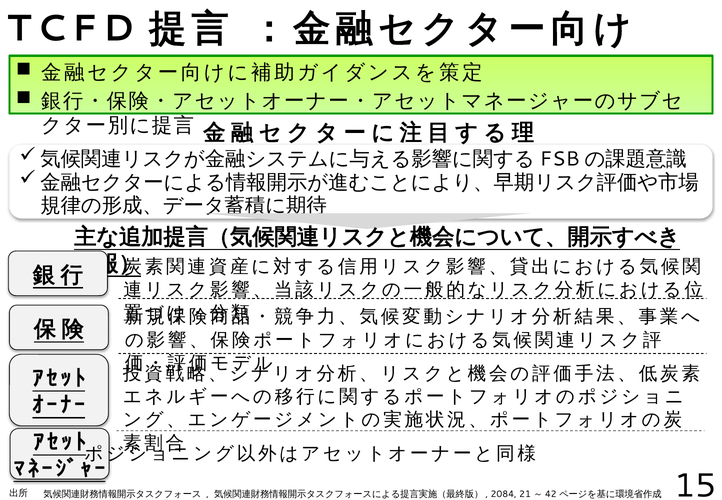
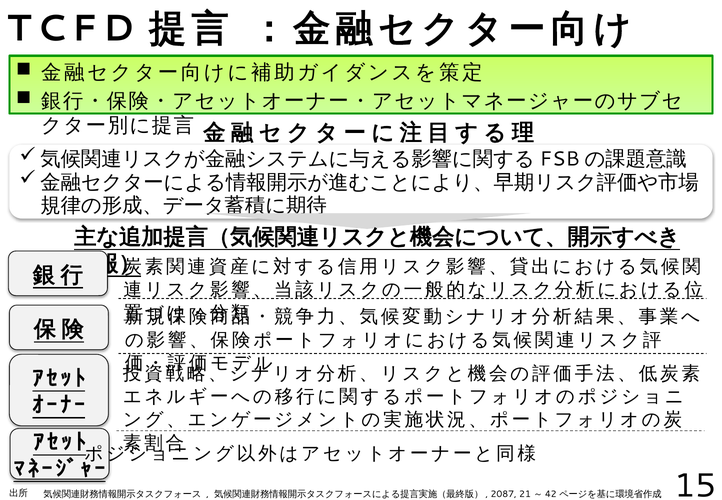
2084: 2084 -> 2087 (504, 494)
